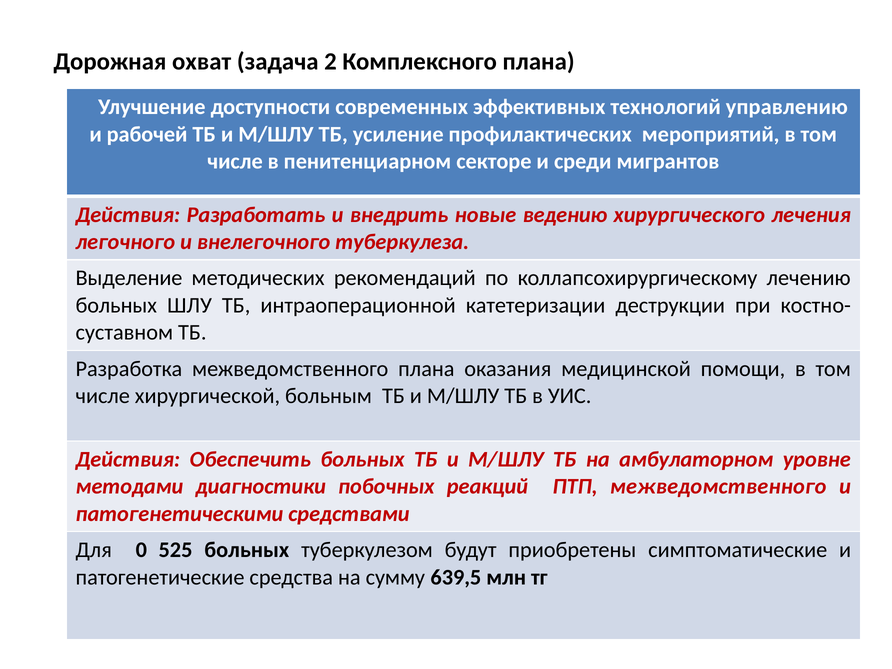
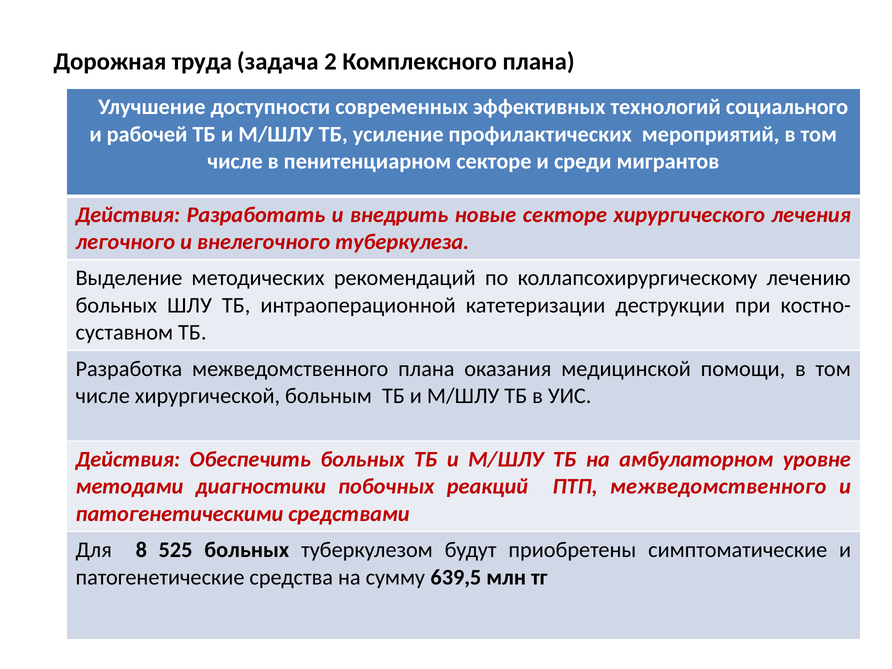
охват: охват -> труда (202, 61)
управлению: управлению -> социального (787, 107)
новые ведению: ведению -> секторе (565, 215)
0: 0 -> 8 (141, 550)
